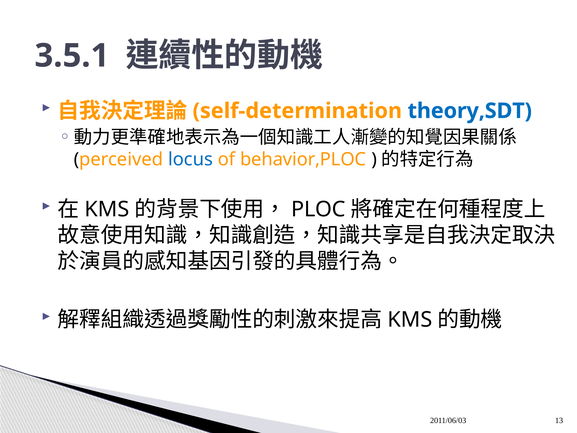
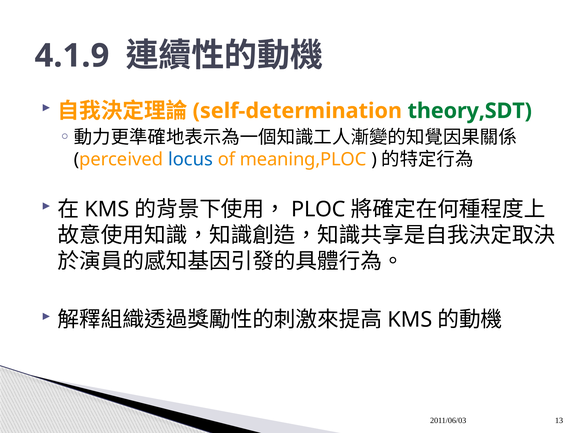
3.5.1: 3.5.1 -> 4.1.9 (72, 56)
theory,SDT colour: blue -> green (470, 111)
behavior,PLOC: behavior,PLOC -> meaning,PLOC (303, 159)
